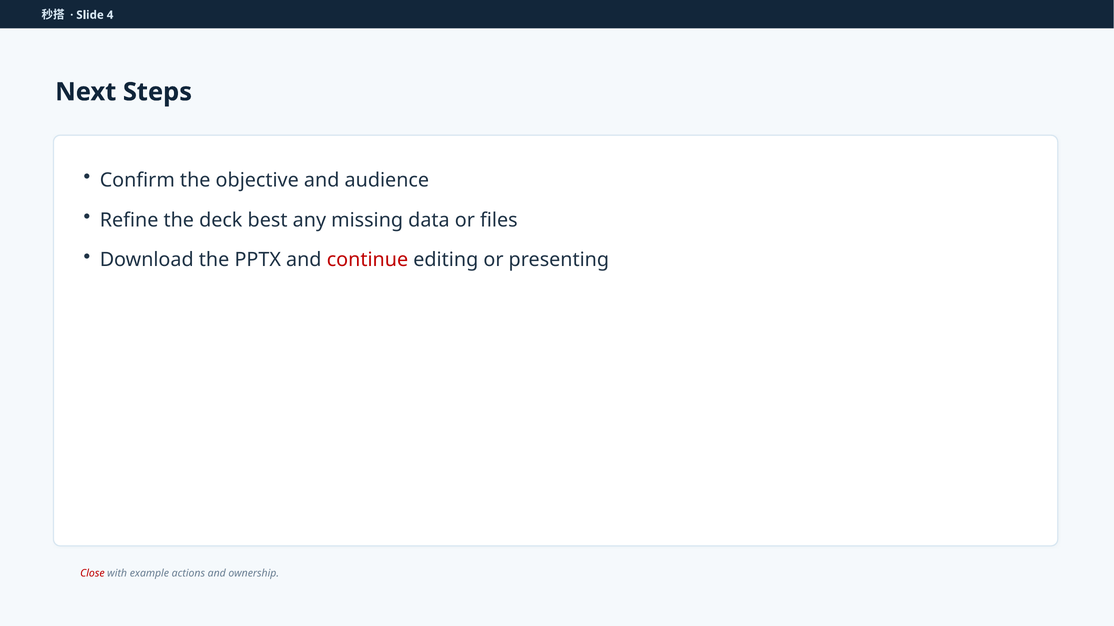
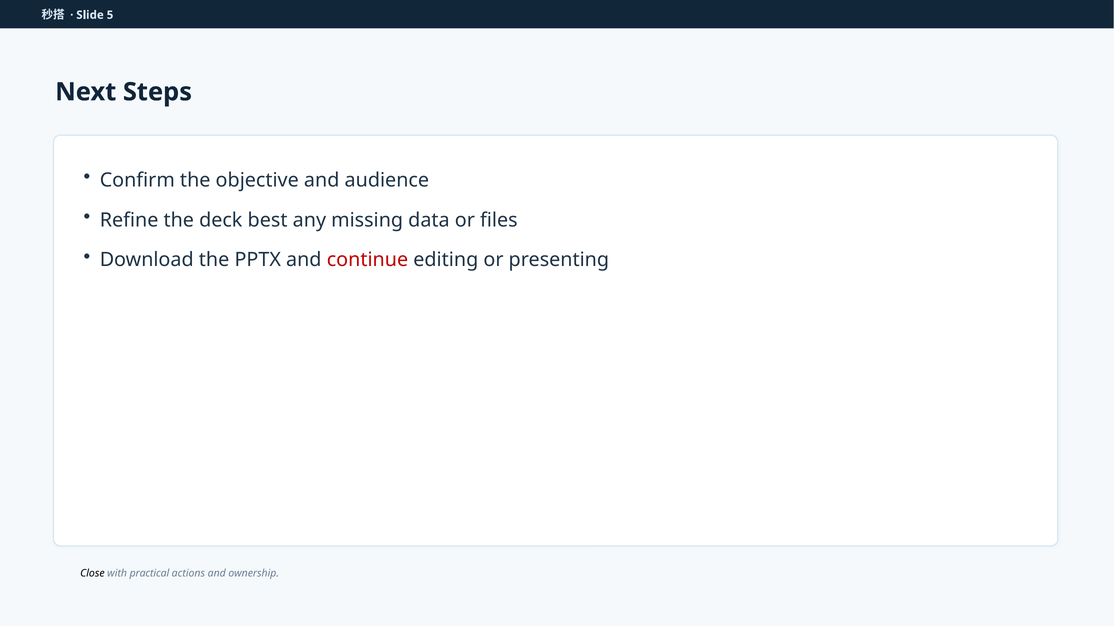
4: 4 -> 5 (110, 15)
Close colour: red -> black (92, 574)
example: example -> practical (149, 574)
